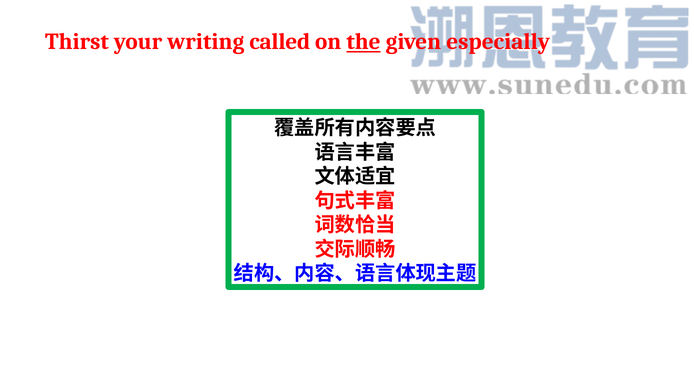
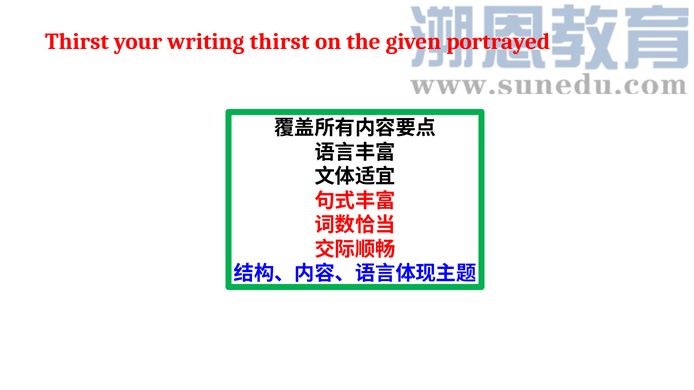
writing called: called -> thirst (280, 42)
the underline: present -> none (364, 42)
especially: especially -> portrayed (498, 42)
